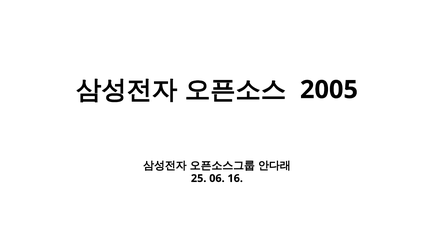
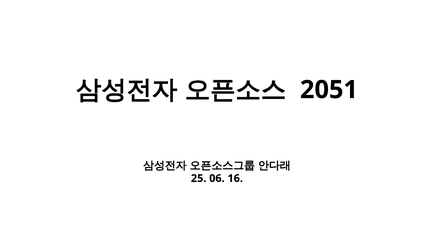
2005: 2005 -> 2051 (329, 90)
